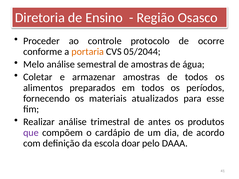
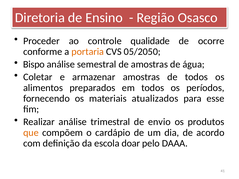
protocolo: protocolo -> qualidade (150, 41)
05/2044: 05/2044 -> 05/2050 (142, 52)
Melo: Melo -> Bispo (34, 64)
antes: antes -> envio (159, 122)
que colour: purple -> orange (31, 133)
